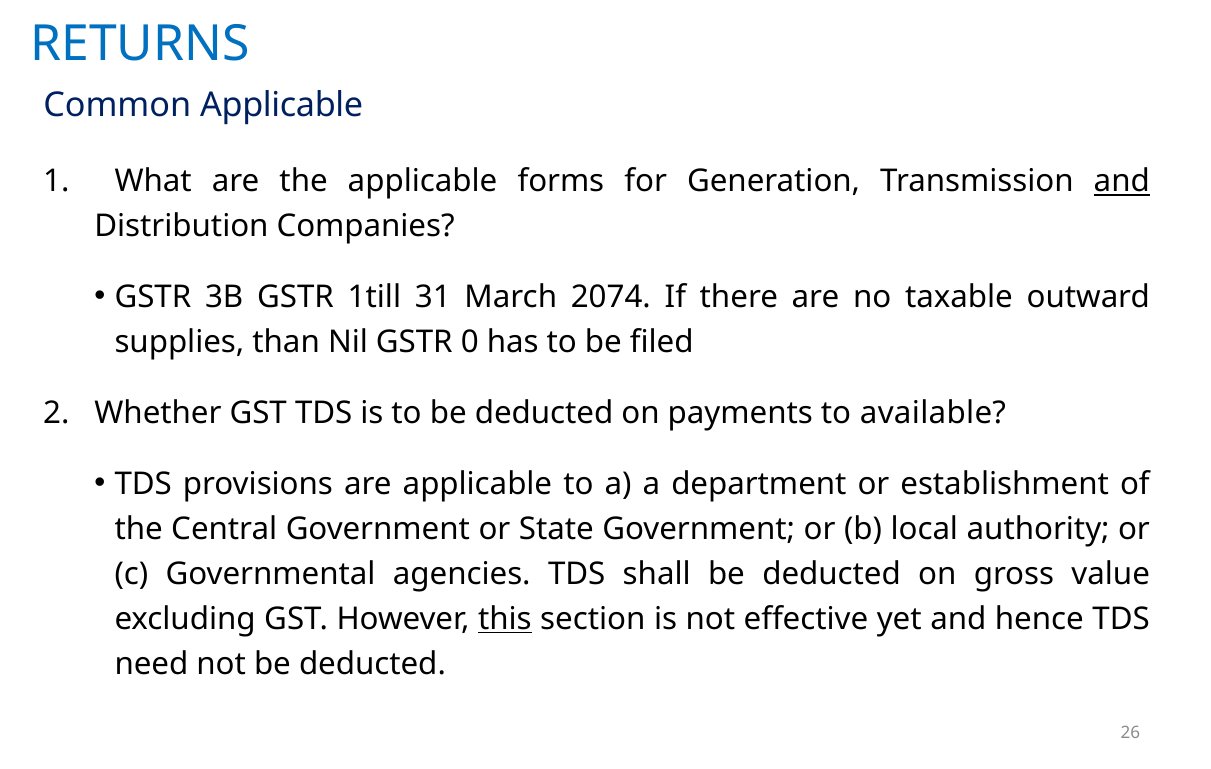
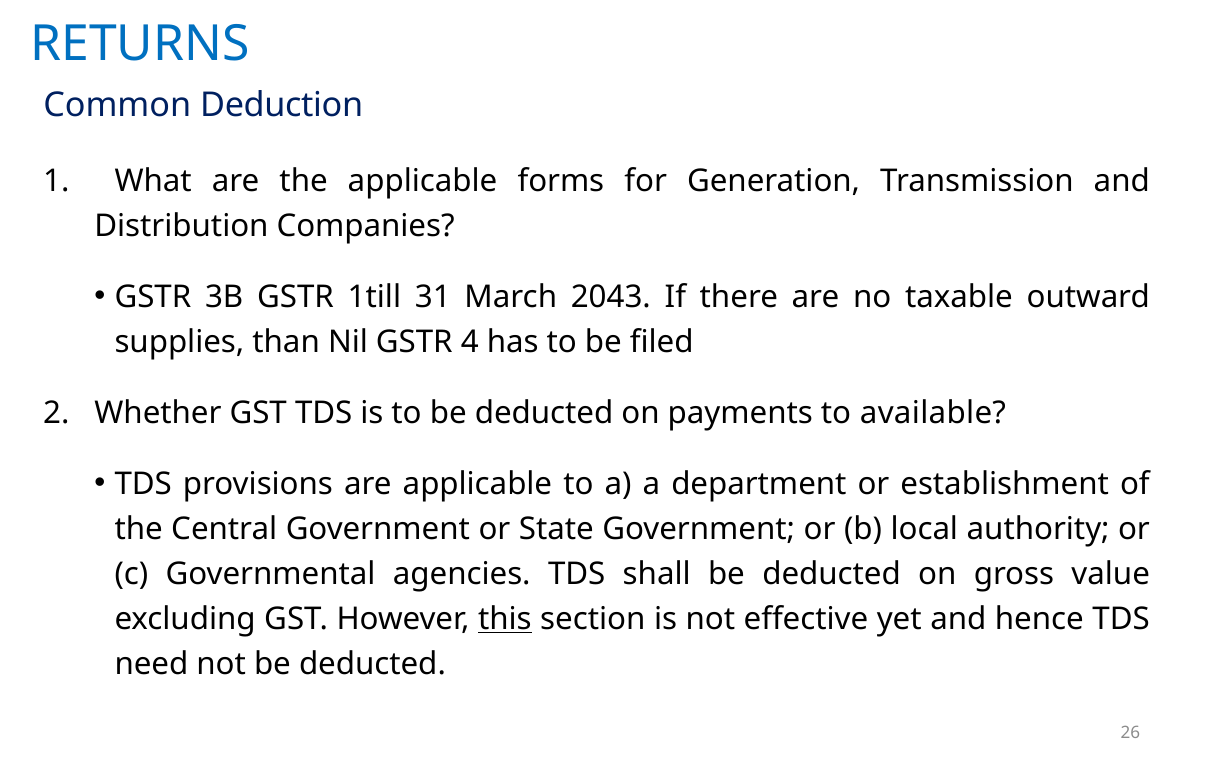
Common Applicable: Applicable -> Deduction (282, 105)
and underline: present -> none (1122, 181)
2074: 2074 -> 2043 (611, 297)
0: 0 -> 4 (470, 342)
